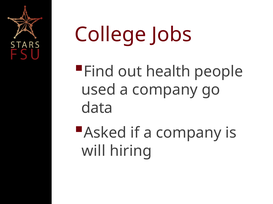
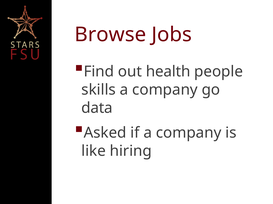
College: College -> Browse (110, 35)
used: used -> skills (99, 90)
will: will -> like (94, 151)
